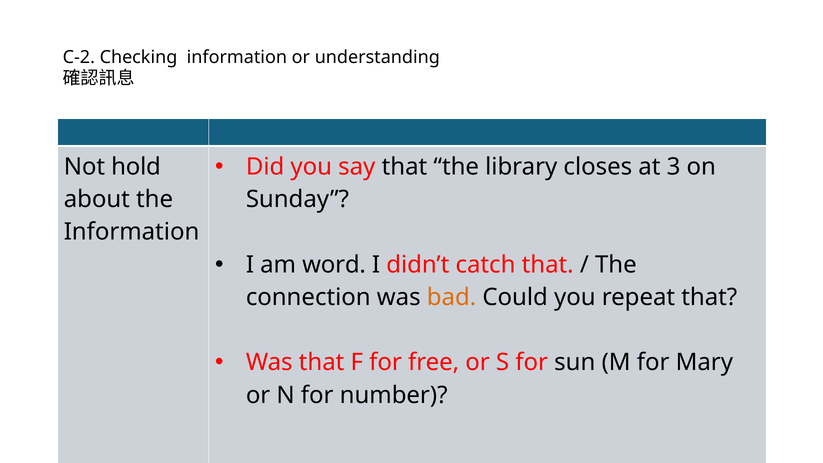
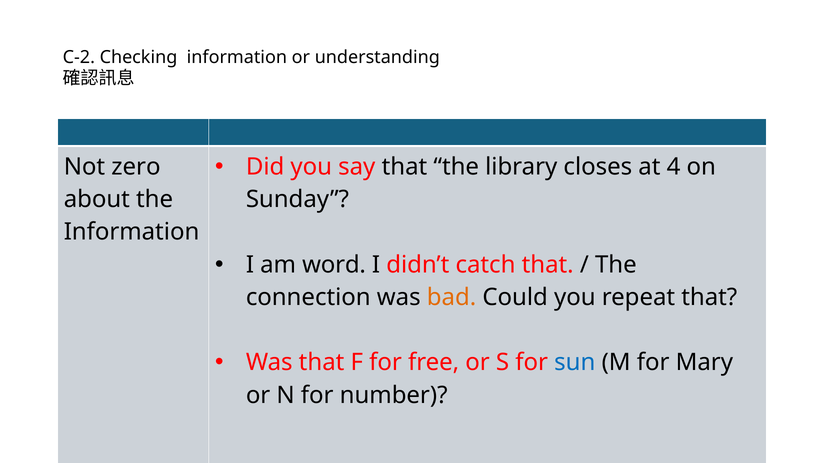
3: 3 -> 4 (674, 167)
hold: hold -> zero (136, 167)
sun colour: black -> blue (575, 362)
